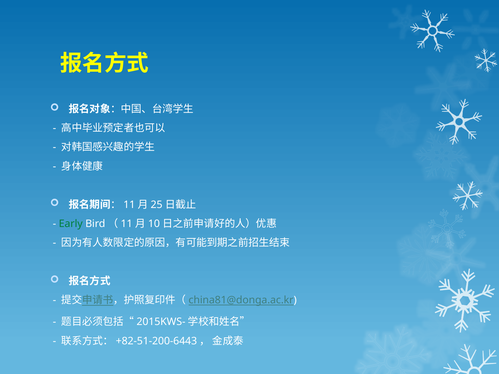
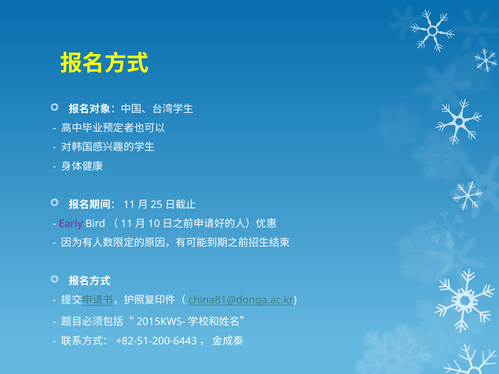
Early colour: green -> purple (71, 224)
